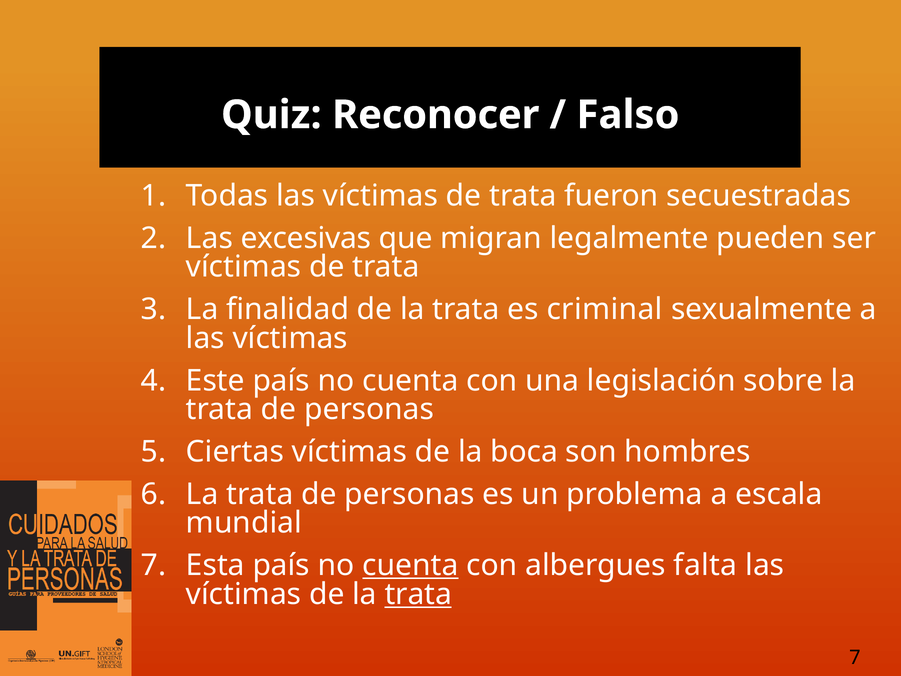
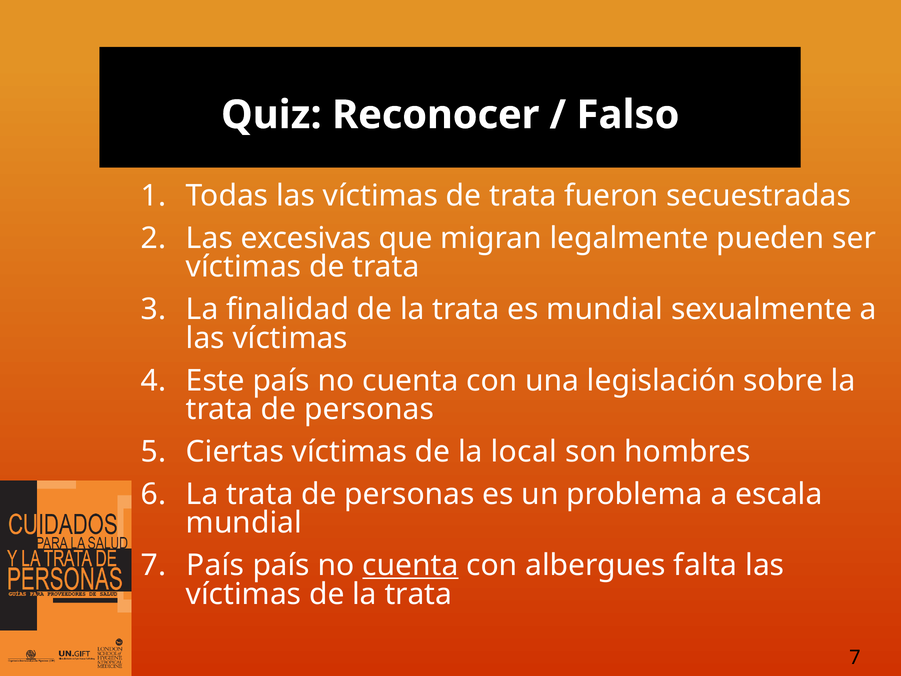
es criminal: criminal -> mundial (605, 309)
boca: boca -> local (524, 452)
7 Esta: Esta -> País (215, 565)
trata underline: present -> none (418, 594)
